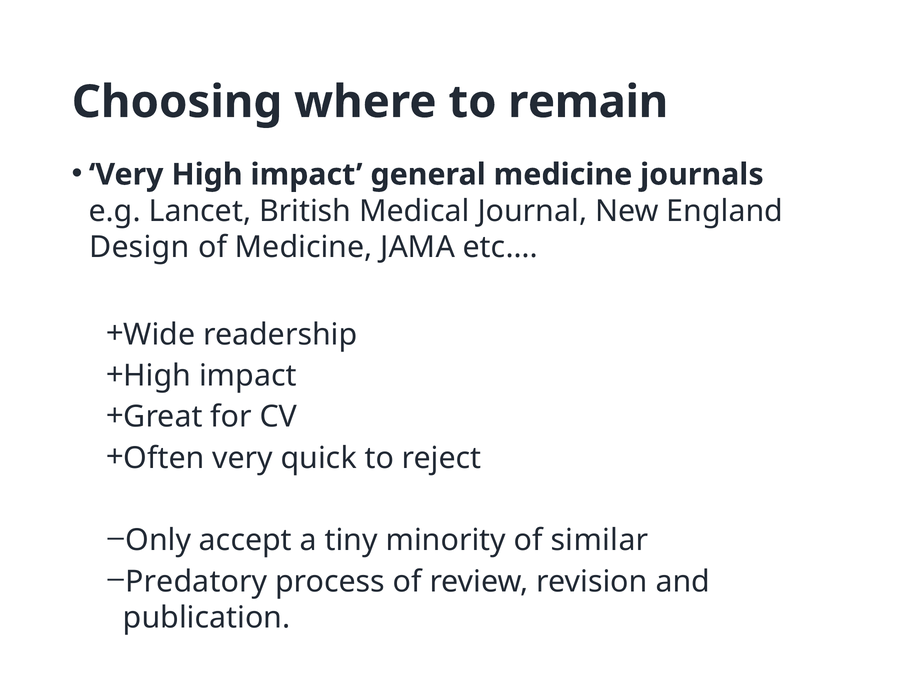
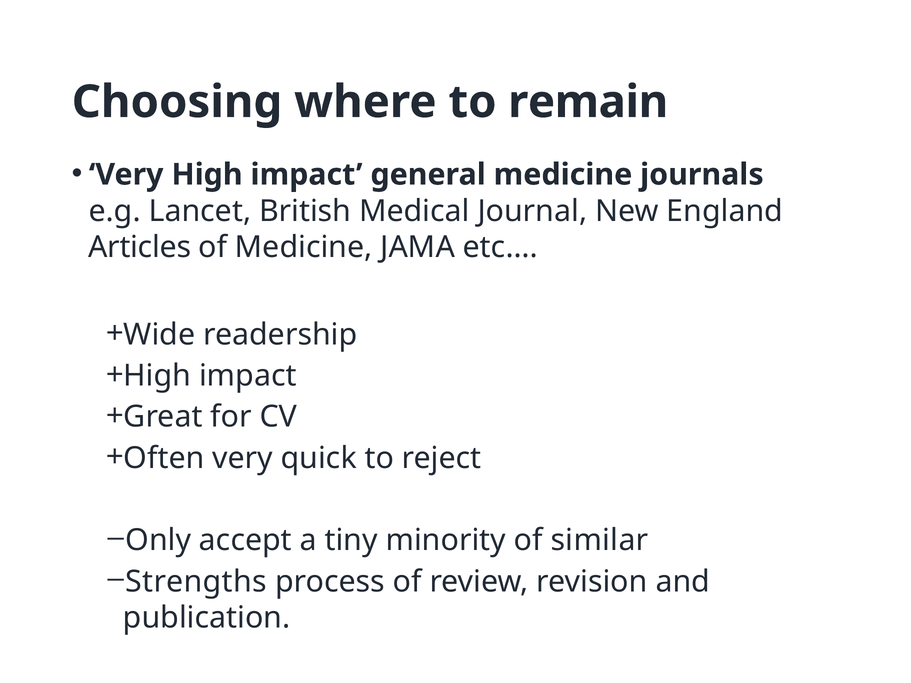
Design: Design -> Articles (140, 248)
Predatory: Predatory -> Strengths (196, 582)
